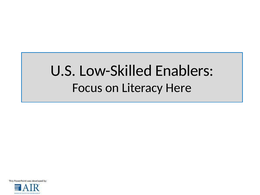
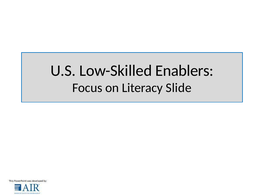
Here: Here -> Slide (179, 88)
